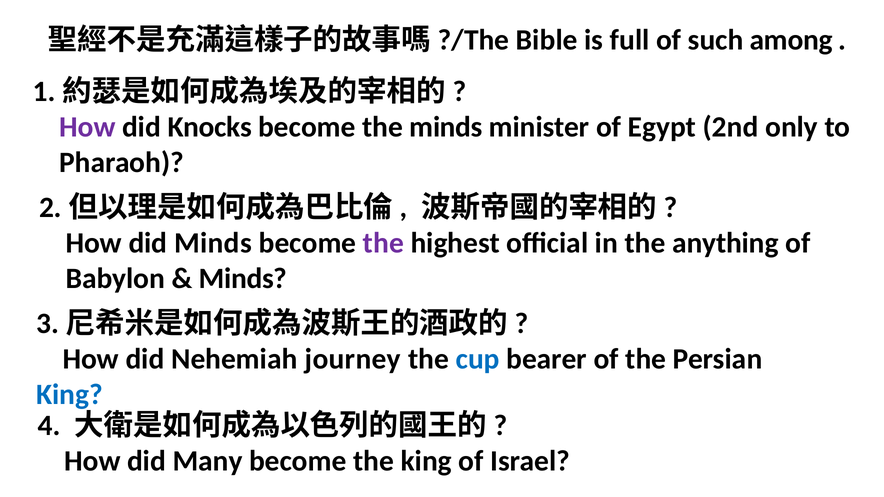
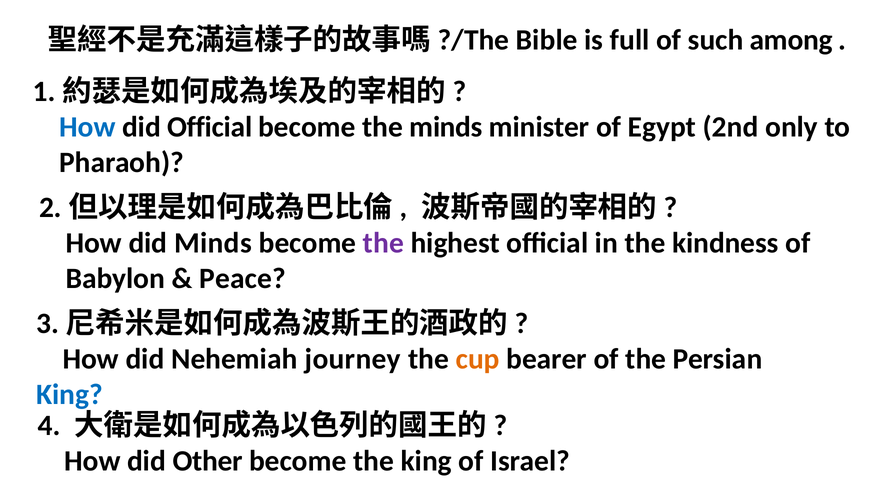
How colour: purple -> blue (87, 127)
did Knocks: Knocks -> Official (210, 127)
anything: anything -> kindness (725, 243)
Minds: Minds -> Peace (243, 278)
cup colour: blue -> orange (478, 359)
Many: Many -> Other (208, 461)
